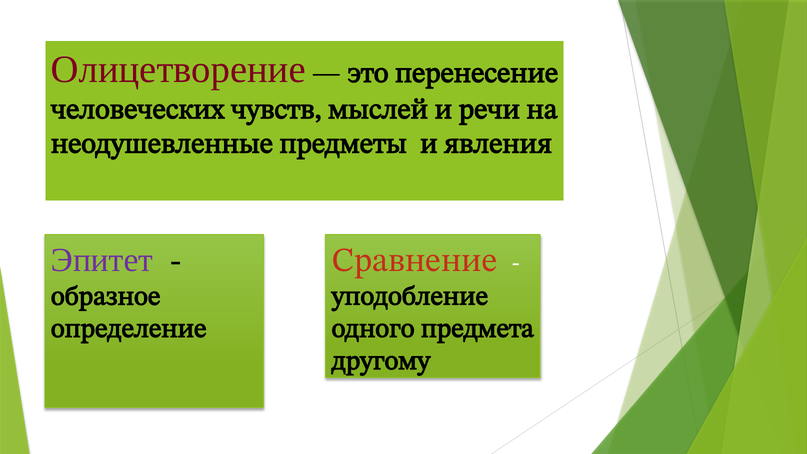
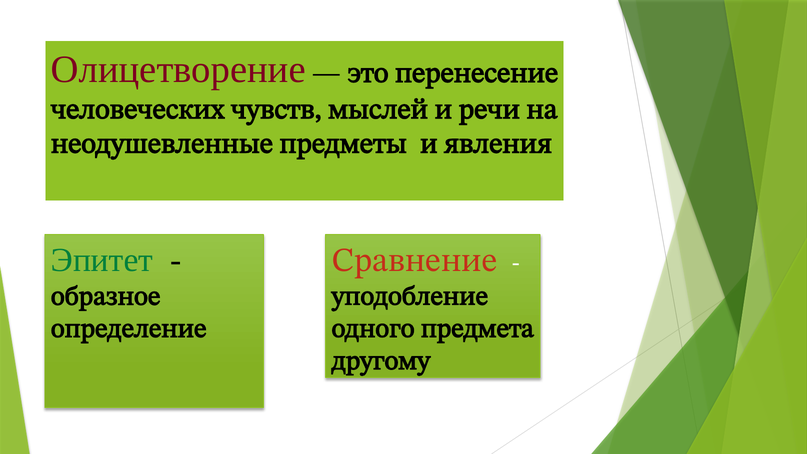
Эпитет colour: purple -> green (102, 260)
